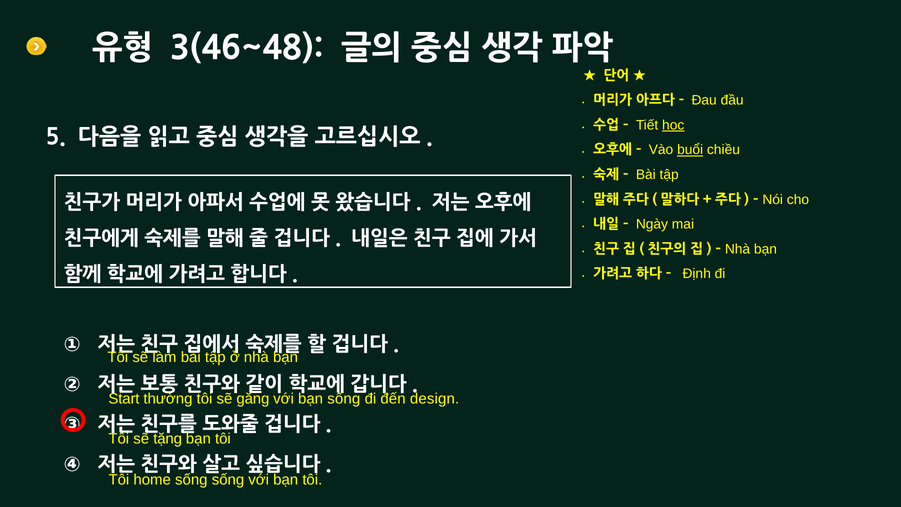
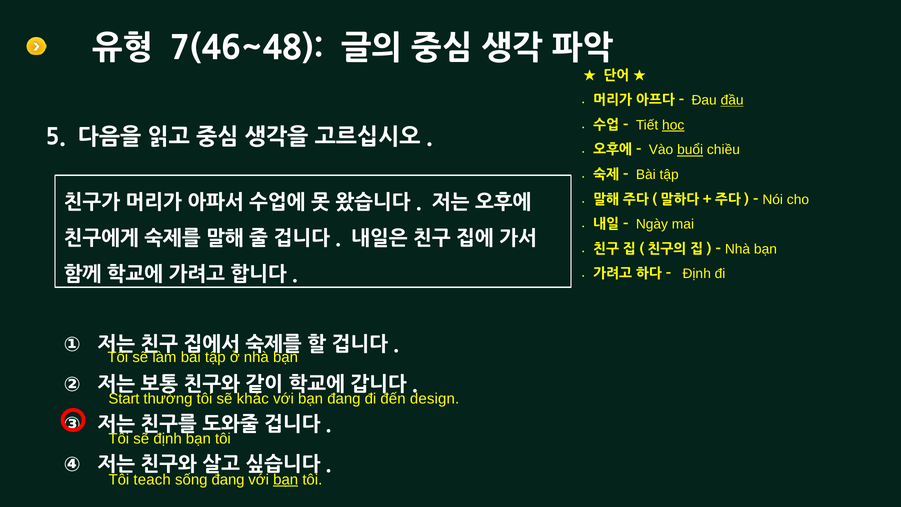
3(46~48: 3(46~48 -> 7(46~48 (247, 48)
đầu underline: none -> present (732, 100)
găng: găng -> khác (253, 398)
bạn sống: sống -> đang (344, 398)
sẽ tặng: tặng -> định (168, 438)
home: home -> teach (152, 480)
sống sống: sống -> đang (228, 480)
bạn underline: none -> present (286, 480)
